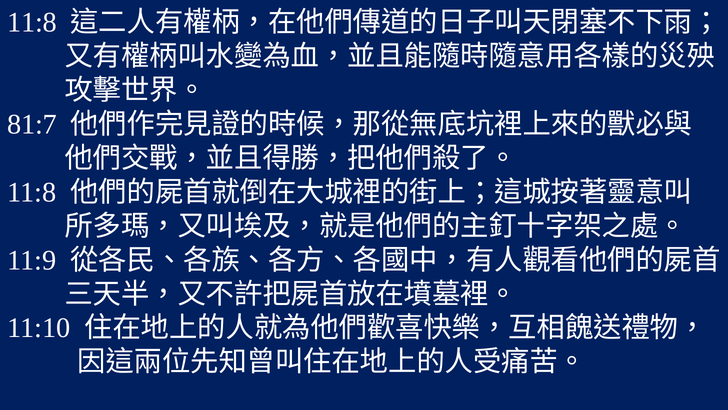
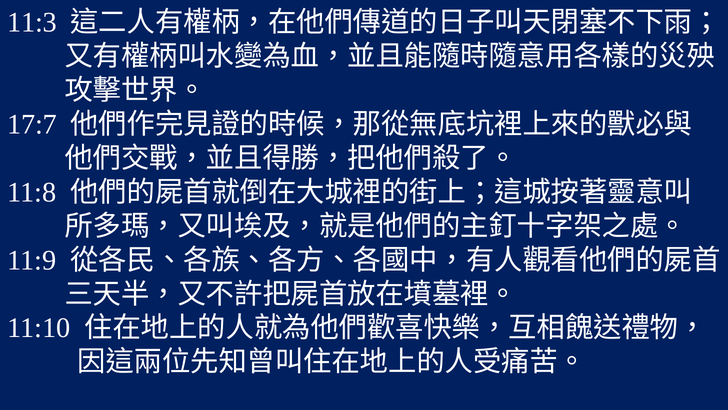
11:8: 11:8 -> 11:3 (32, 23)
81:7: 81:7 -> 17:7 (32, 124)
